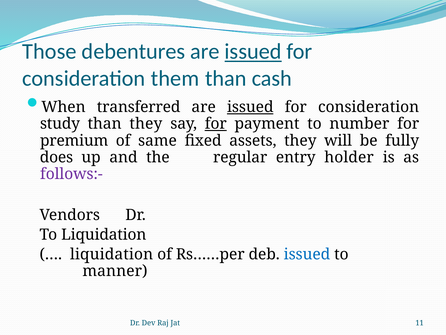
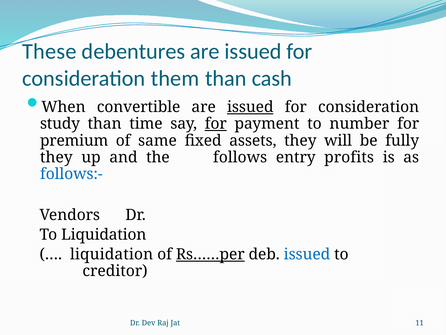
Those: Those -> These (49, 51)
issued underline: present -> none (253, 51)
transferred: transferred -> convertible (139, 107)
than they: they -> time (146, 124)
does: does -> they (56, 157)
regular: regular -> follows (240, 157)
holder: holder -> profits (349, 157)
follows:- colour: purple -> blue (71, 174)
Rs……per underline: none -> present (210, 254)
manner: manner -> creditor (115, 271)
